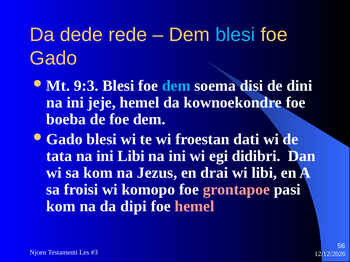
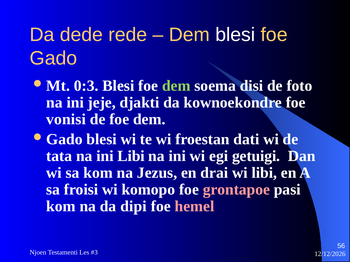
blesi colour: light blue -> white (235, 35)
9:3: 9:3 -> 0:3 (86, 86)
dem colour: light blue -> light green (176, 86)
dini: dini -> foto (299, 86)
jeje hemel: hemel -> djakti (140, 103)
boeba: boeba -> vonisi (66, 120)
didibri: didibri -> getuigi (256, 156)
